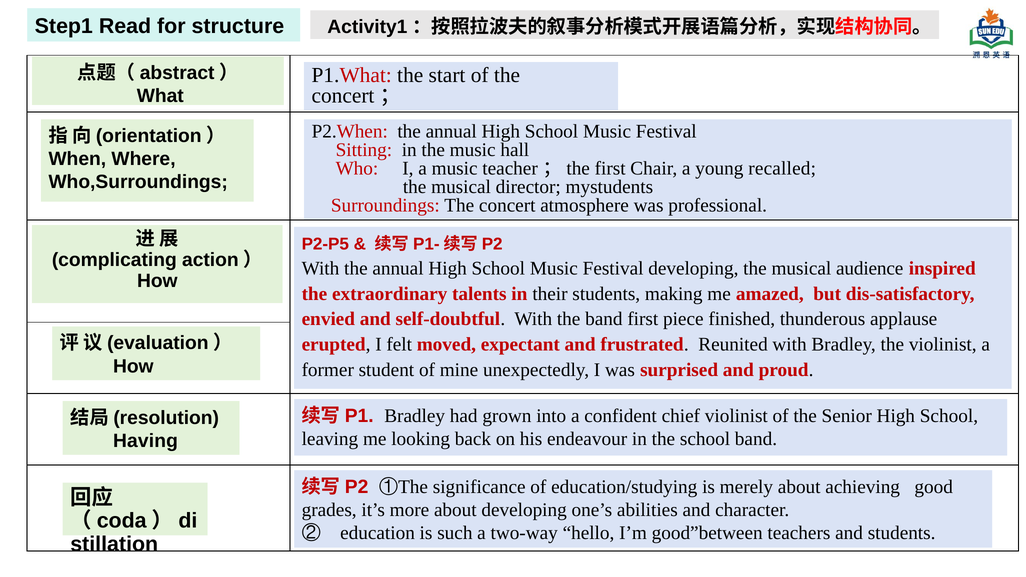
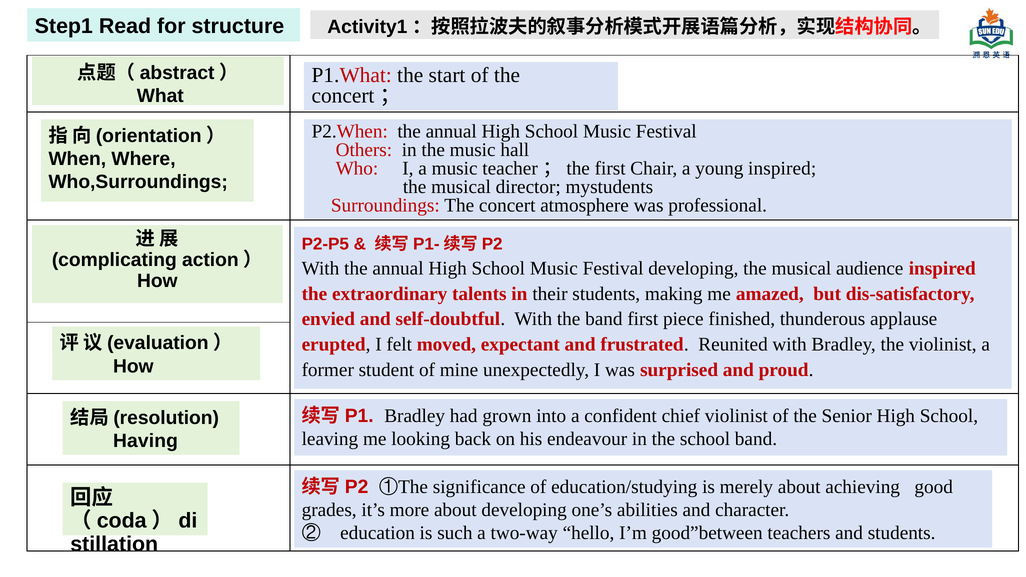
Sitting: Sitting -> Others (364, 150)
young recalled: recalled -> inspired (782, 169)
